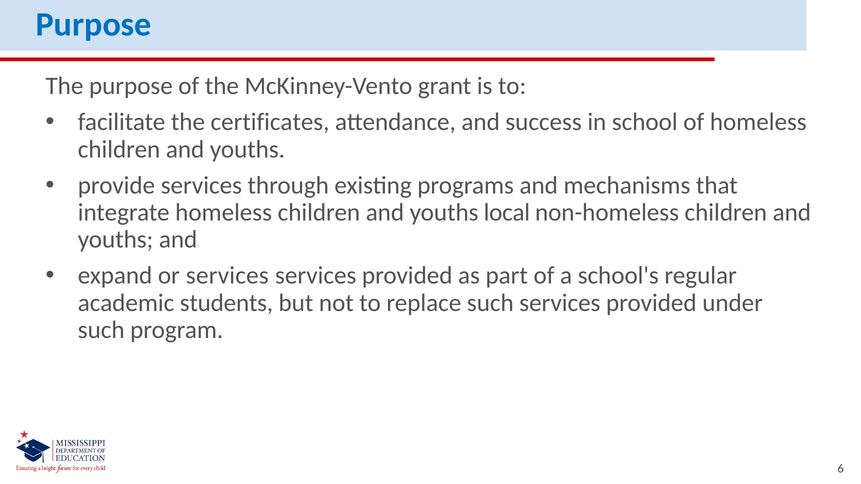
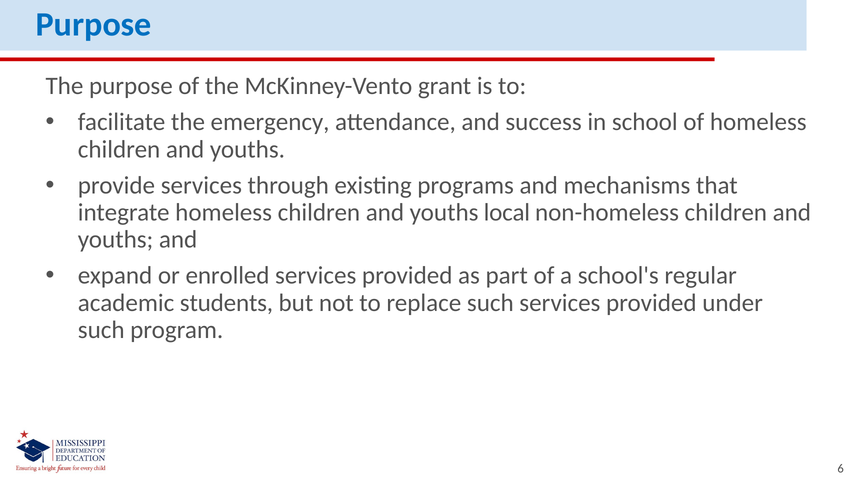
certificates: certificates -> emergency (270, 122)
or services: services -> enrolled (228, 276)
